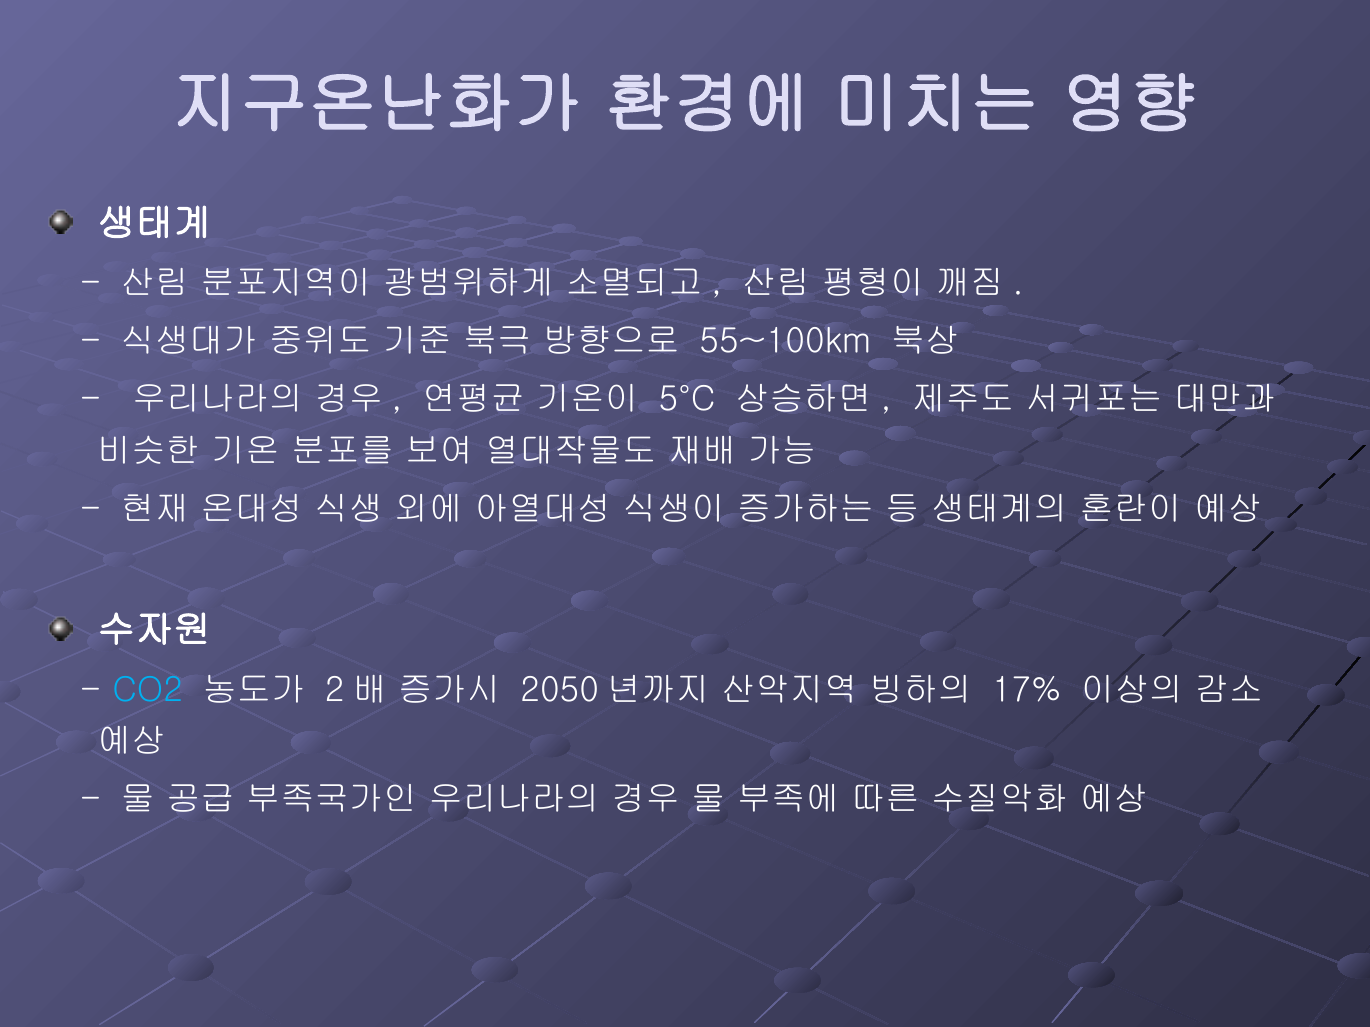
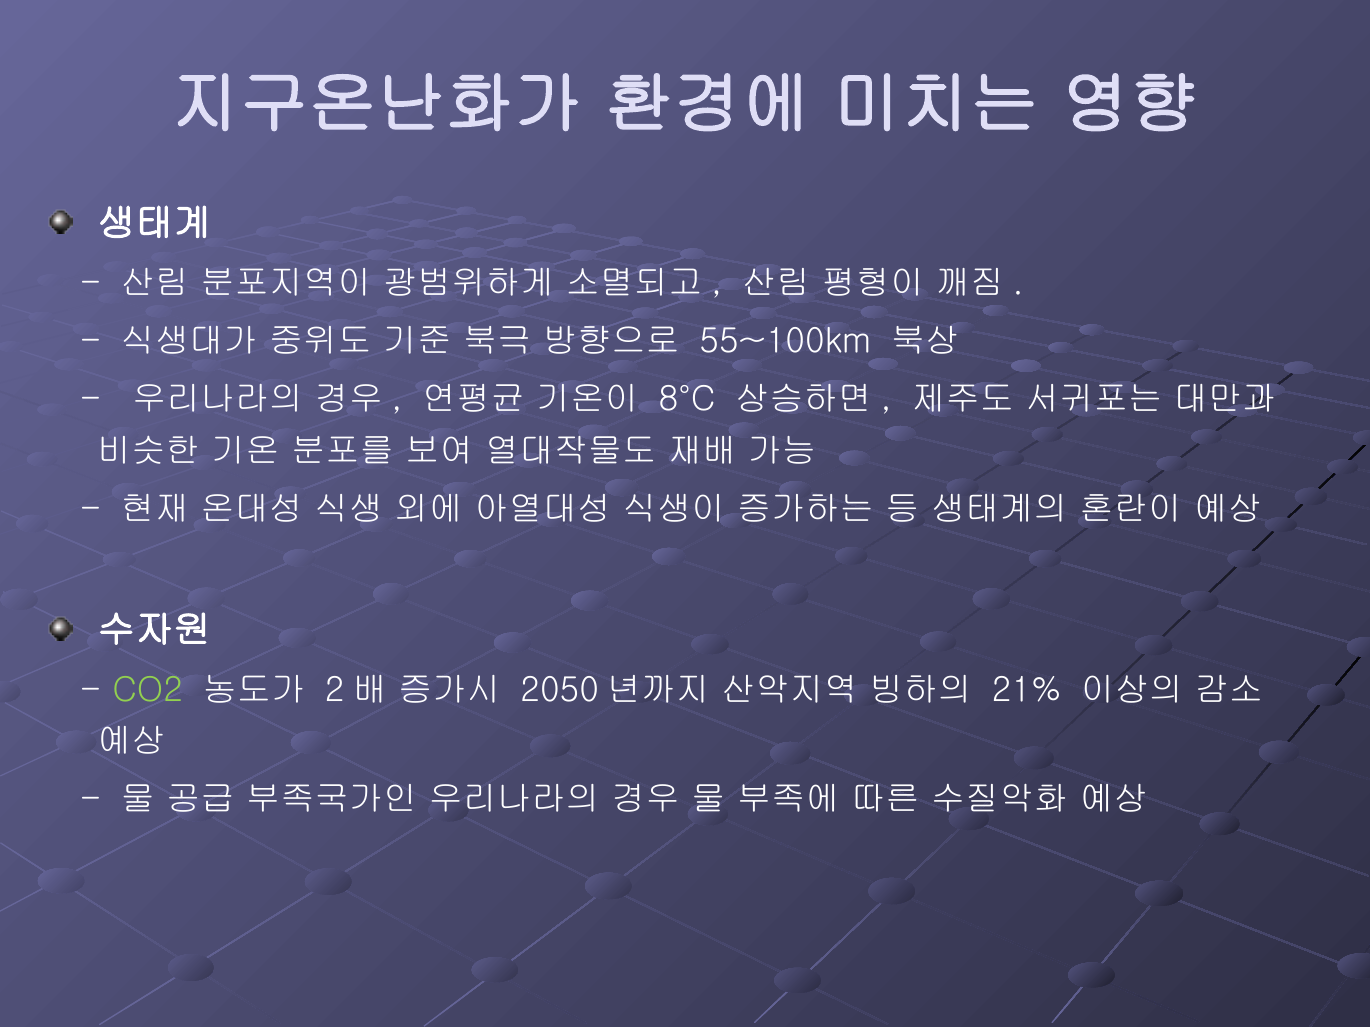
5°C: 5°C -> 8°C (687, 400)
CO2 colour: light blue -> light green (148, 690)
17%: 17% -> 21% (1026, 690)
